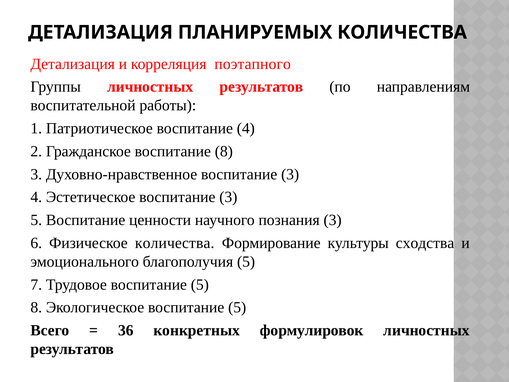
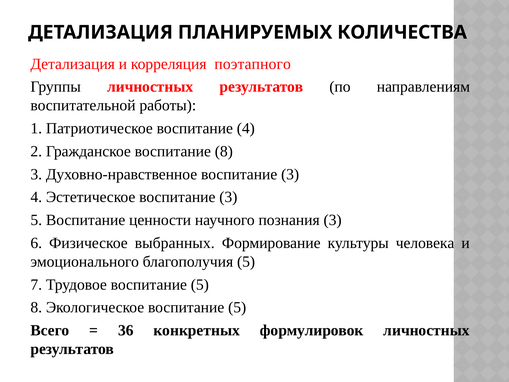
Физическое количества: количества -> выбранных (175, 243)
сходства: сходства -> человека (425, 243)
